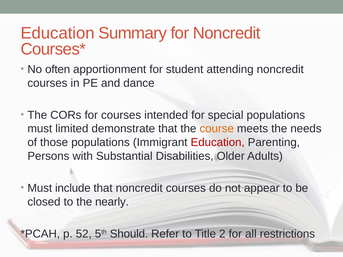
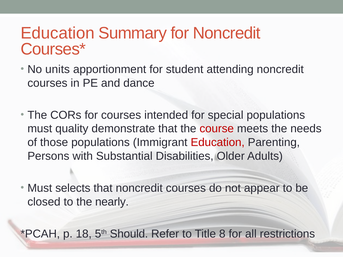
often: often -> units (58, 69)
limited: limited -> quality (72, 129)
course colour: orange -> red (217, 129)
include: include -> selects (73, 188)
52: 52 -> 18 (84, 234)
2: 2 -> 8 (222, 234)
